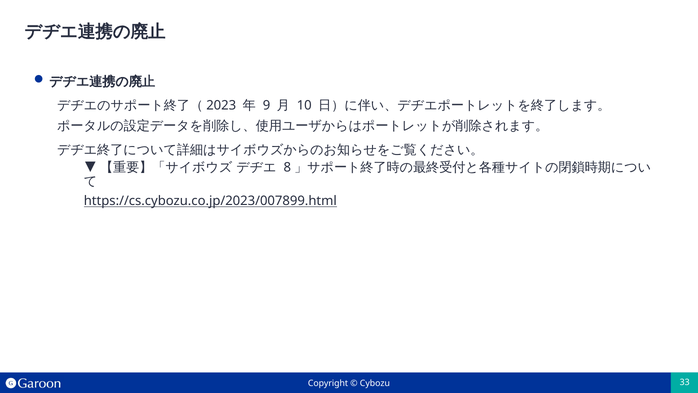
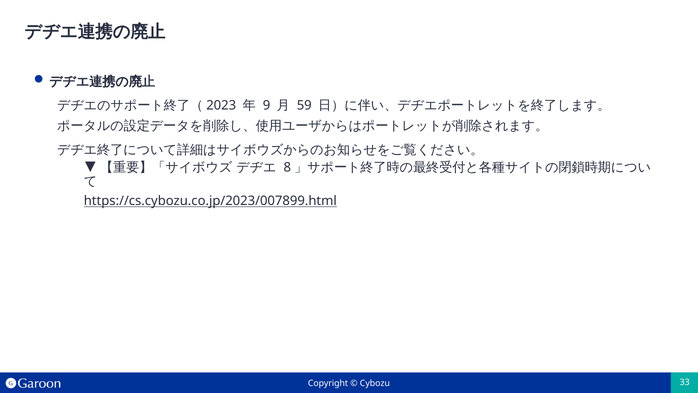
10: 10 -> 59 (304, 105)
